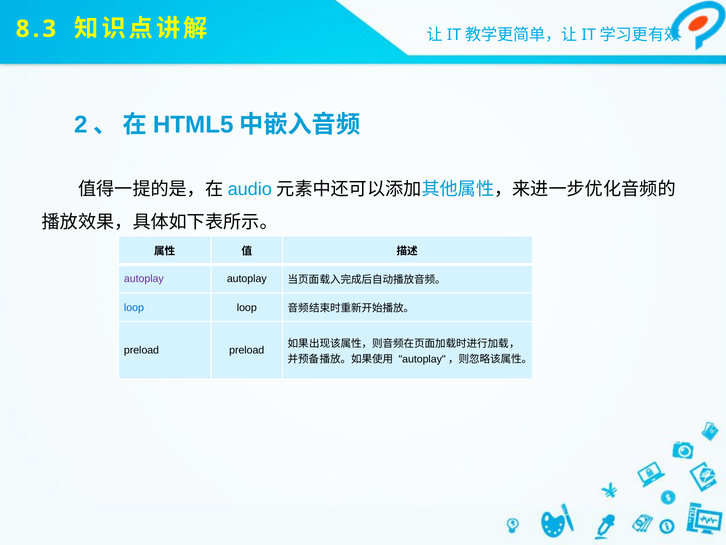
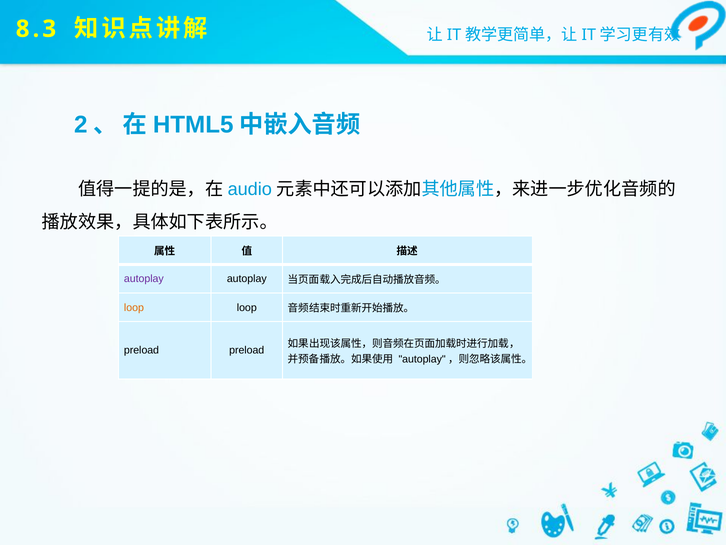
loop colour: blue -> orange (134, 307)
